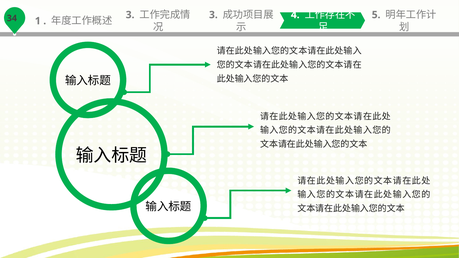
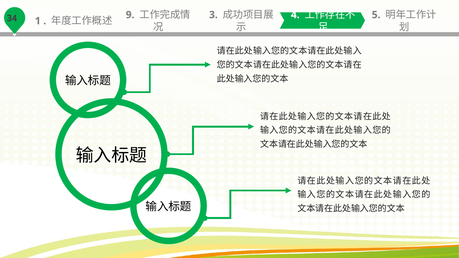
3: 3 -> 9 (130, 15)
